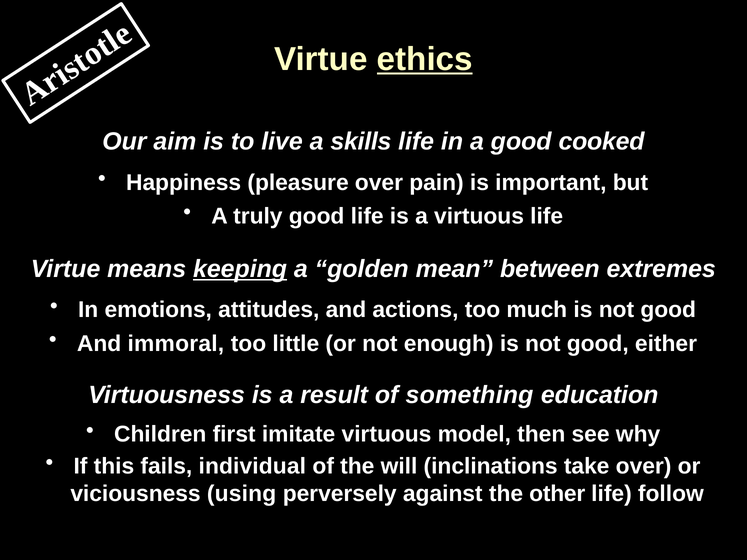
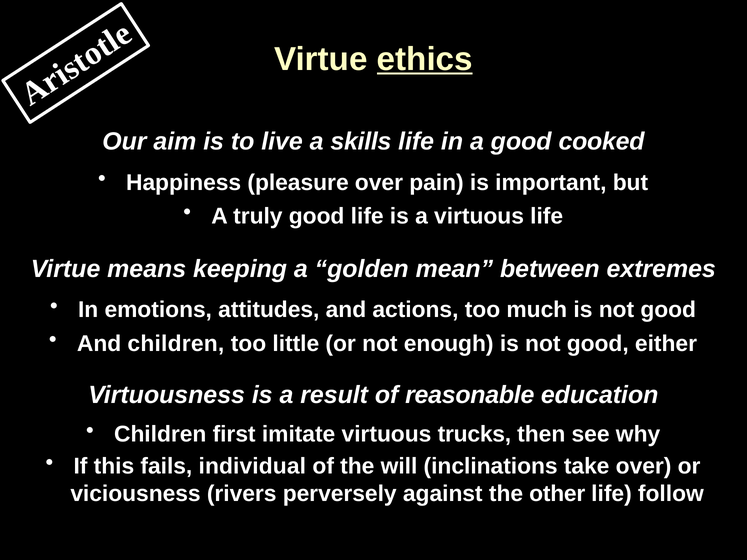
keeping underline: present -> none (240, 269)
And immoral: immoral -> children (176, 344)
something: something -> reasonable (470, 395)
model: model -> trucks (474, 435)
using: using -> rivers (242, 494)
